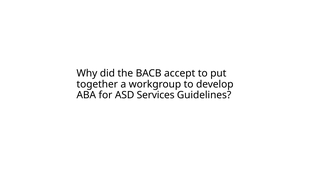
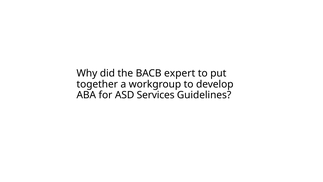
accept: accept -> expert (180, 73)
